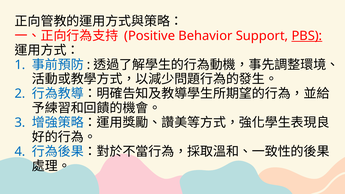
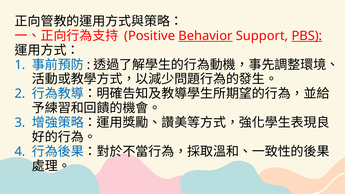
Behavior underline: none -> present (205, 36)
